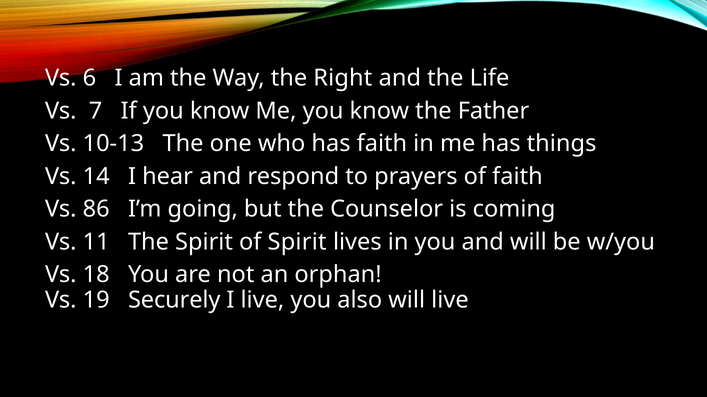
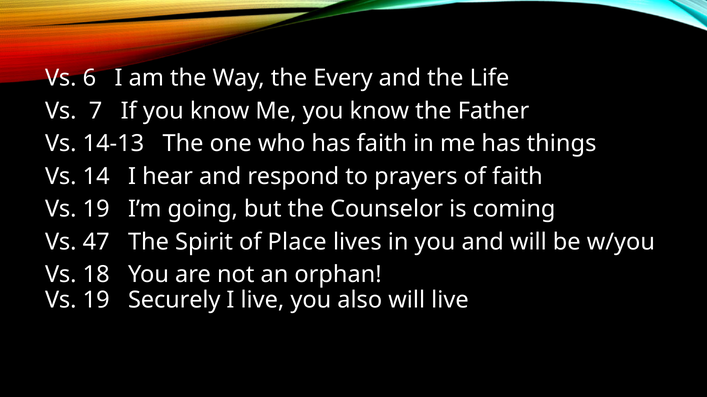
Right: Right -> Every (343, 78)
10-13: 10-13 -> 14-13 (113, 144)
86: 86 -> 19 (96, 209)
11: 11 -> 47 (96, 242)
of Spirit: Spirit -> Place (297, 242)
